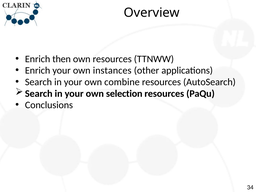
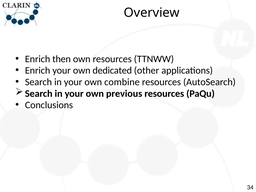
instances: instances -> dedicated (112, 70)
selection: selection -> previous (124, 94)
